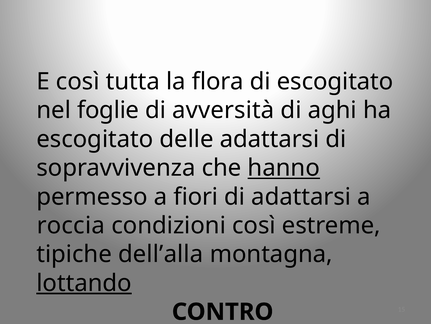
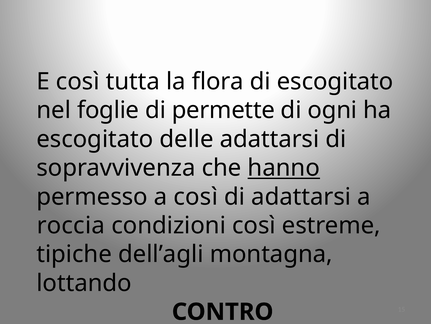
avversità: avversità -> permette (223, 110)
aghi: aghi -> ogni (332, 110)
a fiori: fiori -> così (196, 196)
dell’alla: dell’alla -> dell’agli (161, 254)
lottando underline: present -> none (84, 282)
